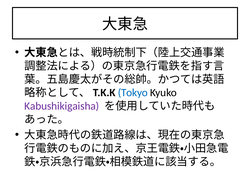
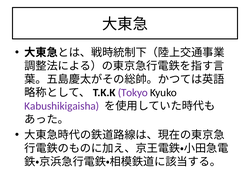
Tokyo colour: blue -> purple (133, 92)
